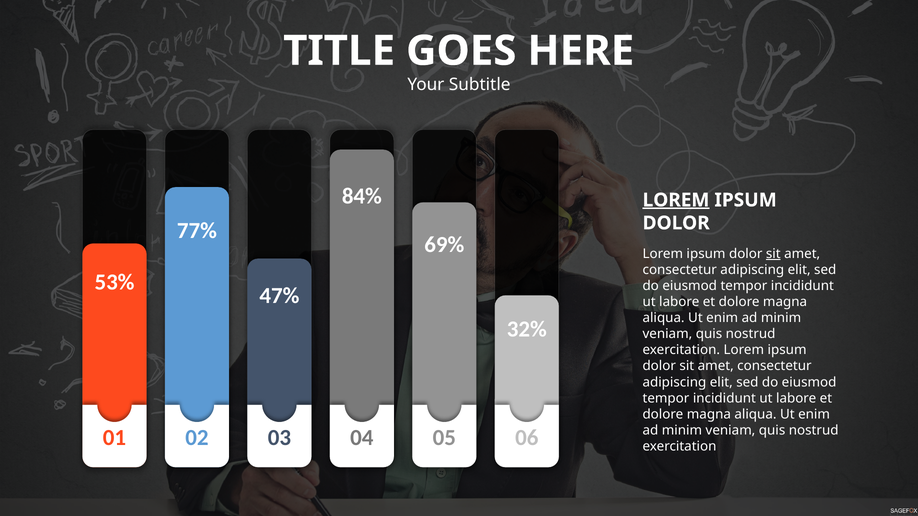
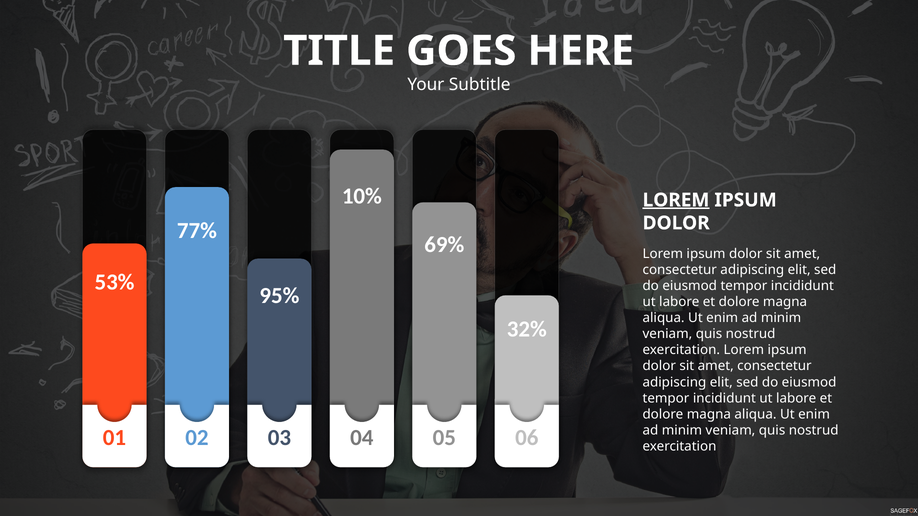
84%: 84% -> 10% (362, 197)
sit underline: present -> none (773, 254)
47%: 47% -> 95% (279, 296)
